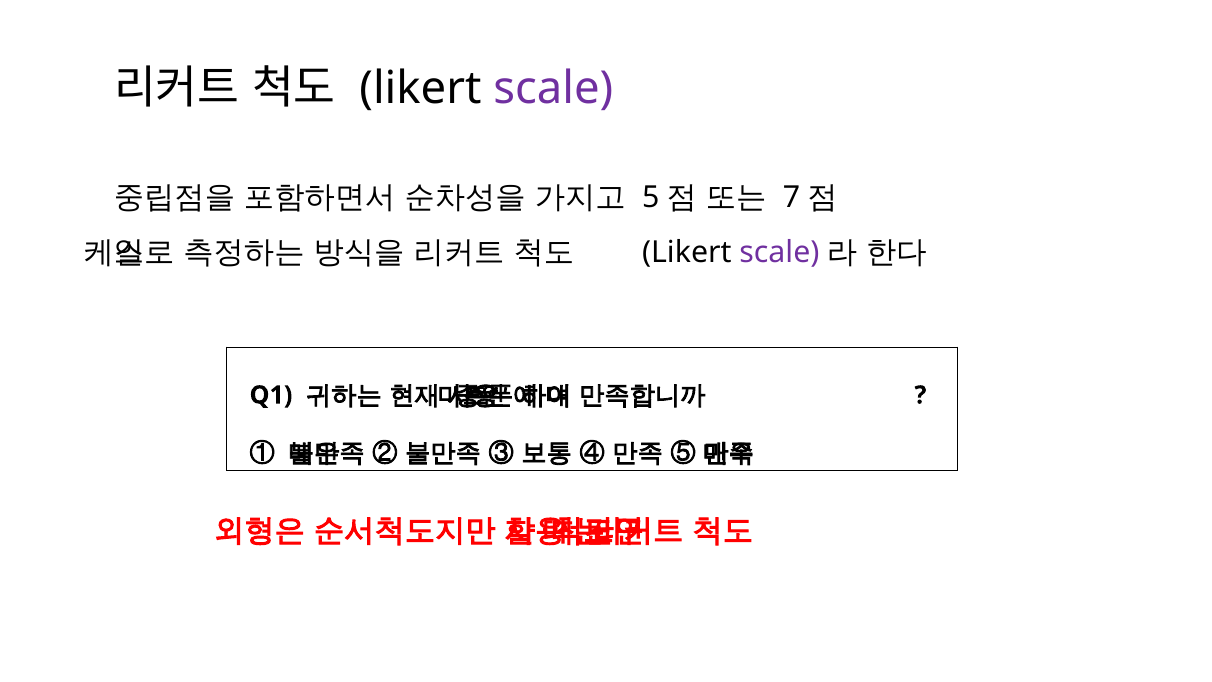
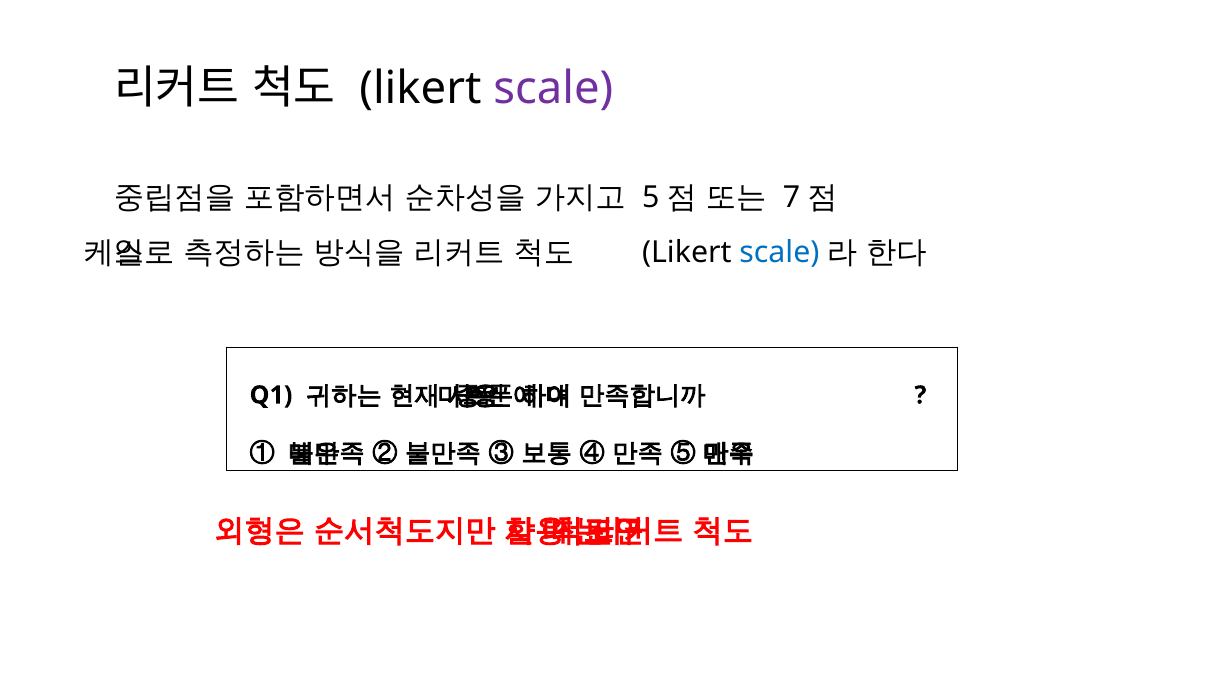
scale colour: purple -> blue (779, 252)
